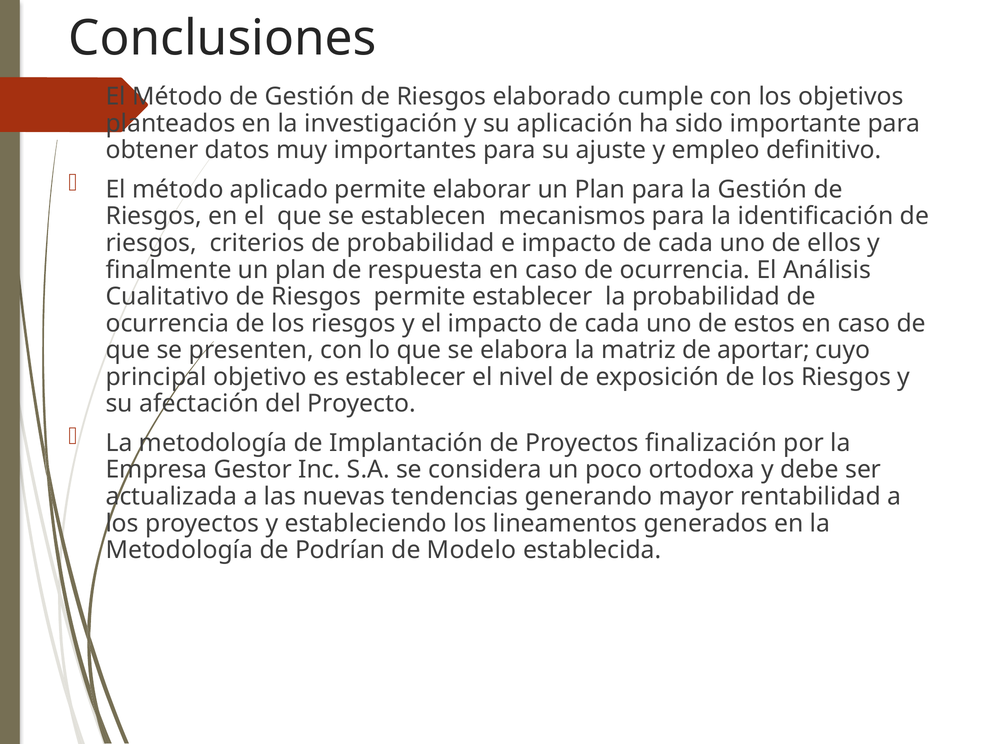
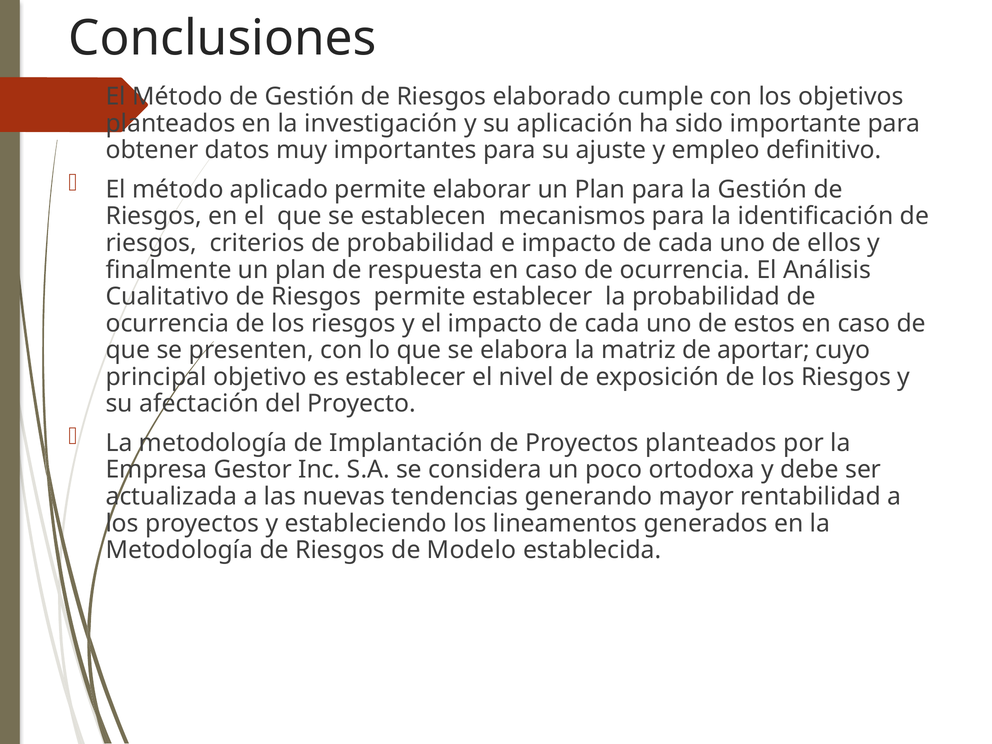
Proyectos finalización: finalización -> planteados (711, 443)
Metodología de Podrían: Podrían -> Riesgos (340, 550)
